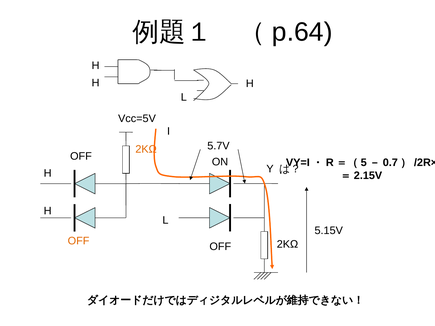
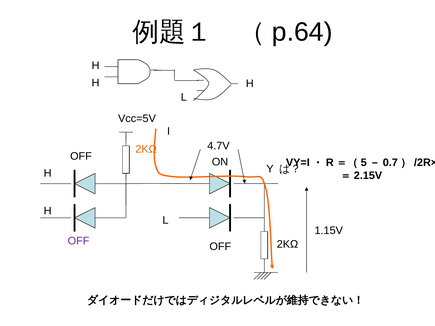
5.7V: 5.7V -> 4.7V (218, 146)
5.15V: 5.15V -> 1.15V (329, 231)
OFF colour: orange -> purple (79, 241)
